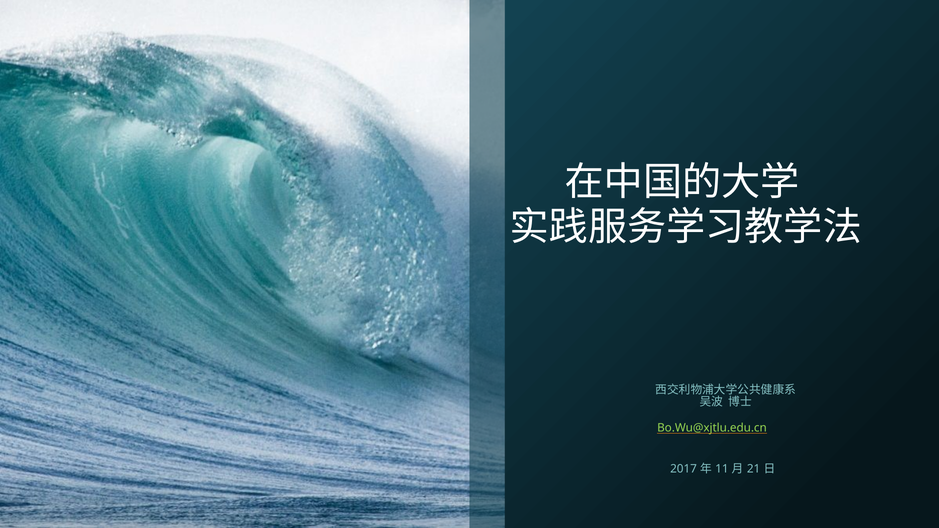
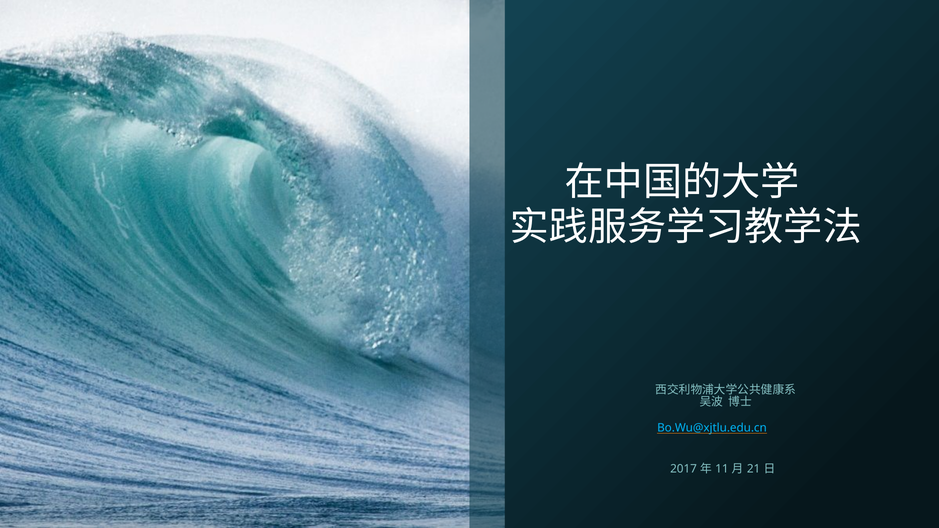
Bo.Wu@xjtlu.edu.cn colour: light green -> light blue (712, 428)
